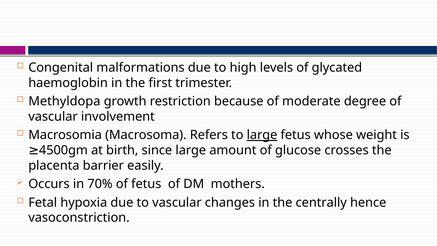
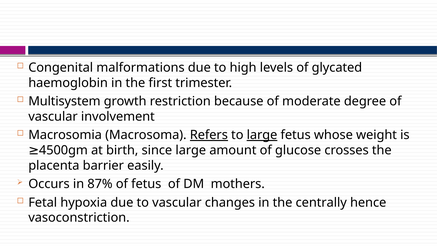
Methyldopa: Methyldopa -> Multisystem (64, 101)
Refers underline: none -> present (209, 135)
70%: 70% -> 87% (100, 184)
